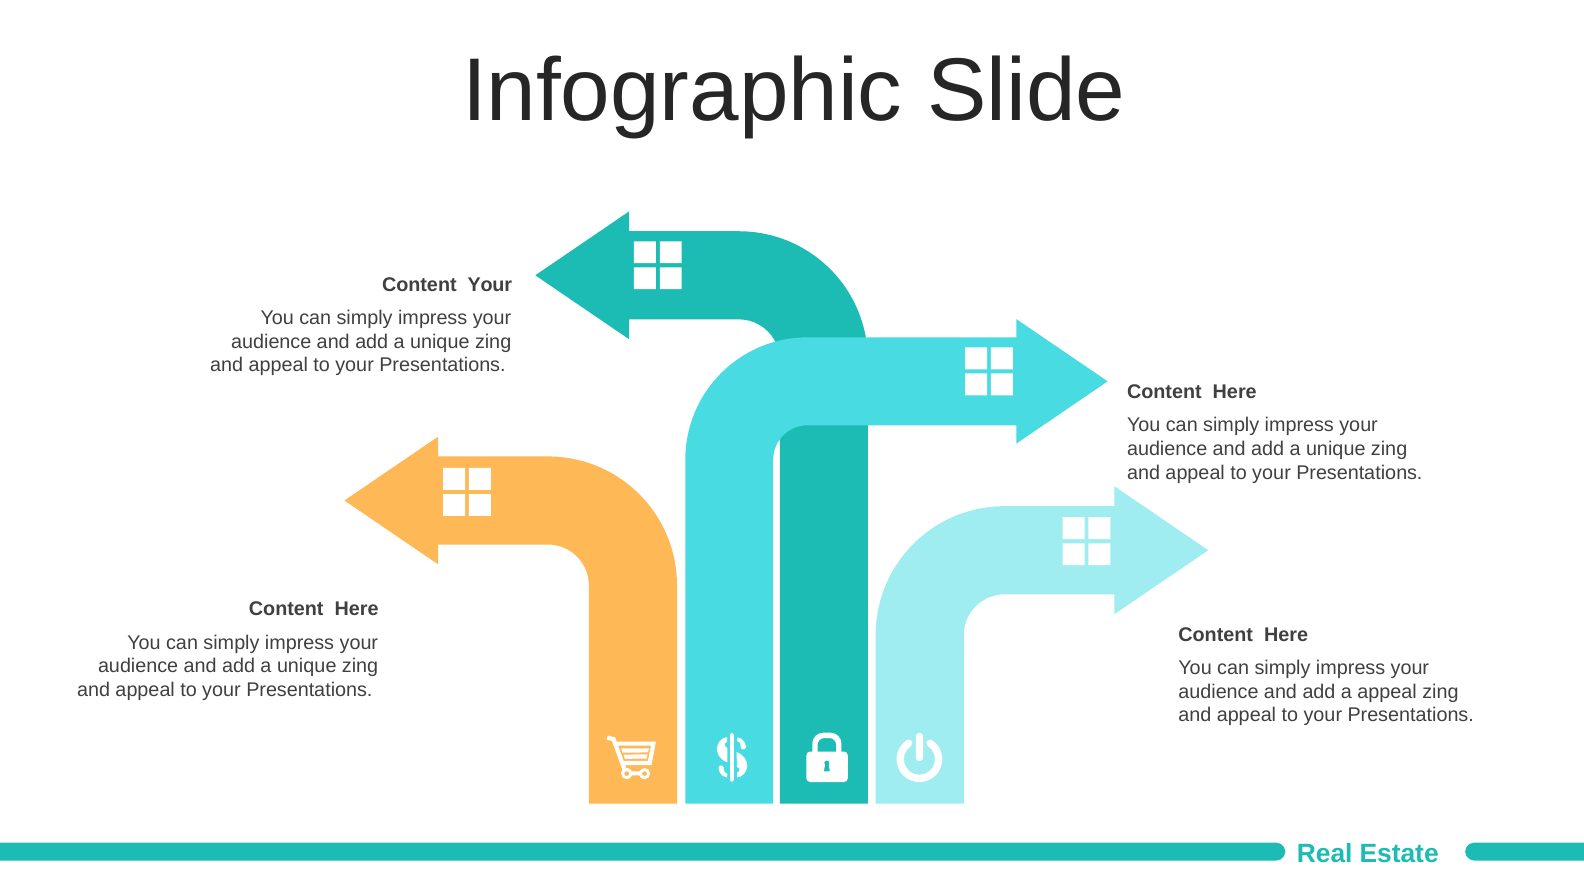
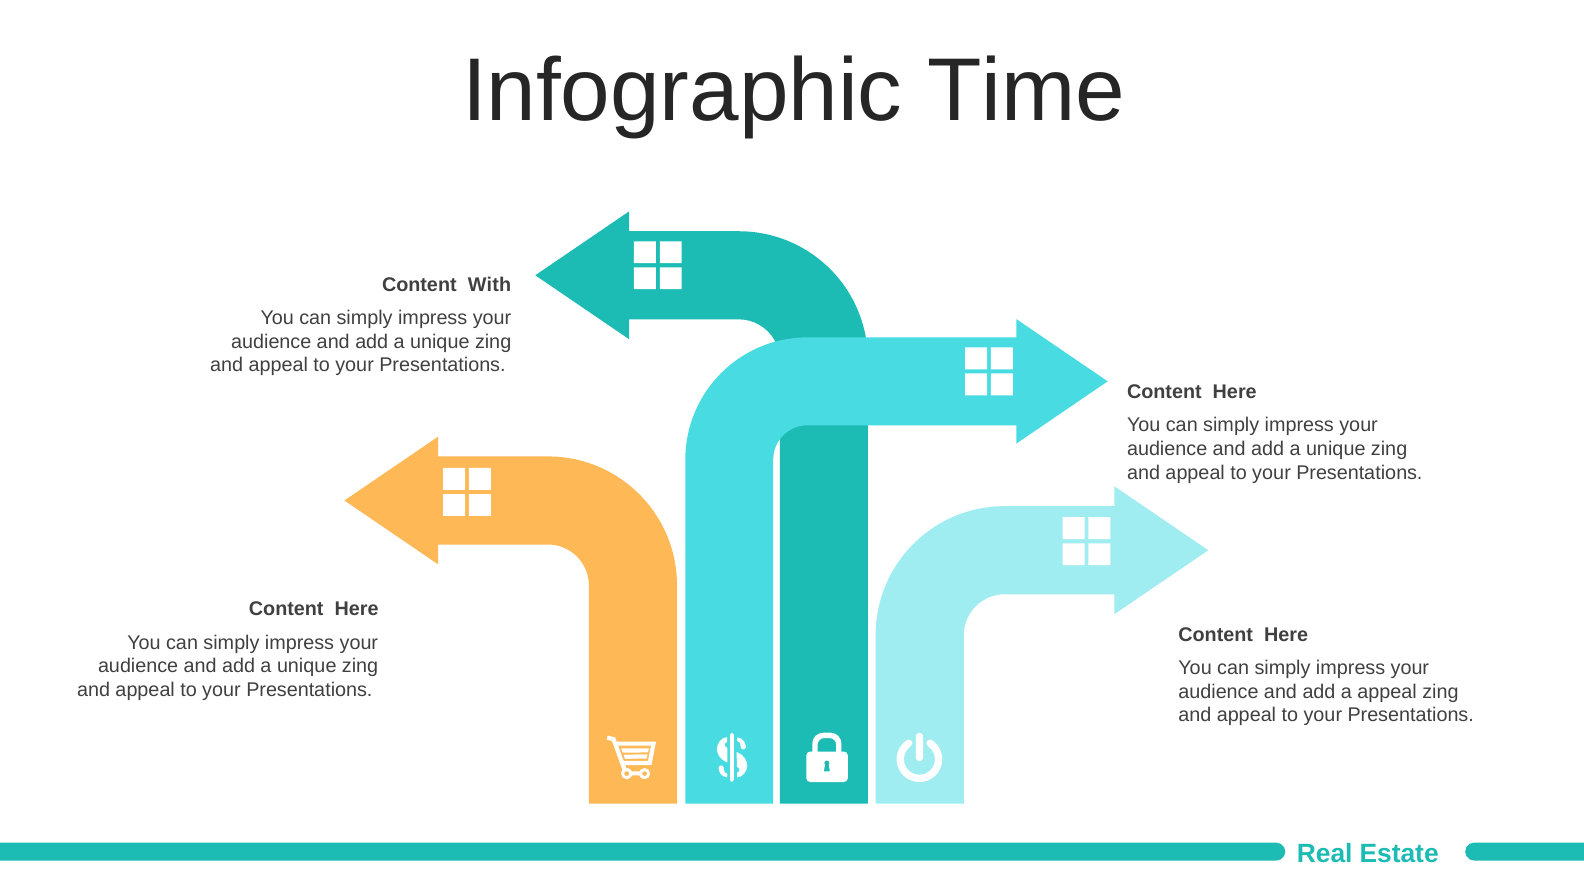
Slide: Slide -> Time (1026, 91)
Content Your: Your -> With (490, 285)
